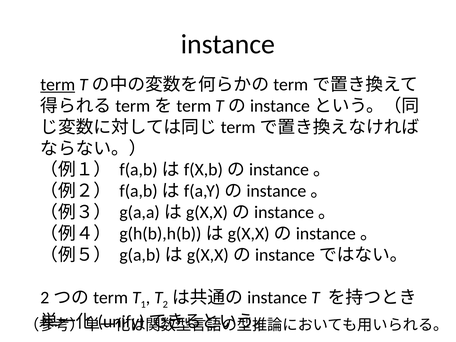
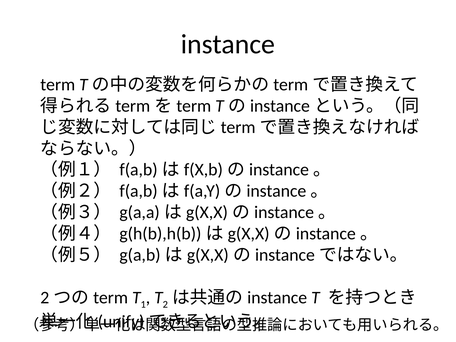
term underline: present -> none (58, 85)
